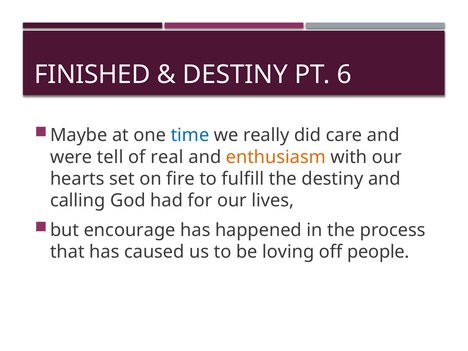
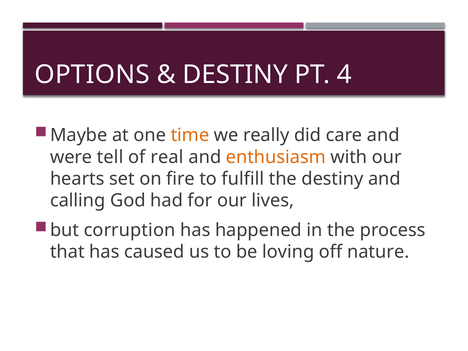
FINISHED: FINISHED -> OPTIONS (92, 74)
6: 6 -> 4 (344, 74)
time colour: blue -> orange (190, 135)
encourage: encourage -> corruption (130, 230)
people: people -> nature (378, 252)
